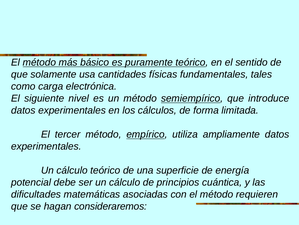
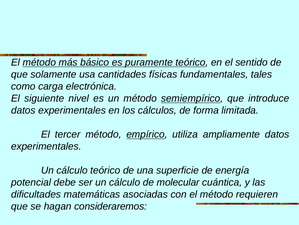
principios: principios -> molecular (178, 182)
